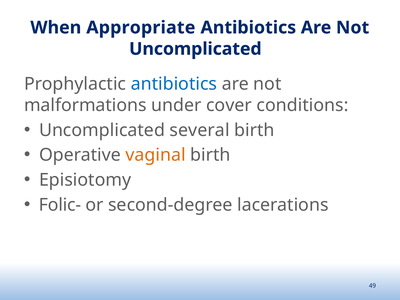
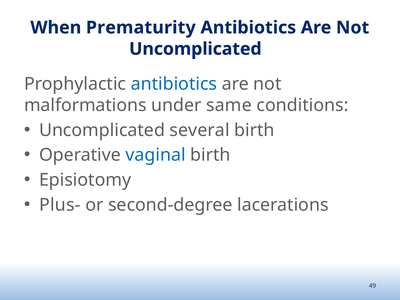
Appropriate: Appropriate -> Prematurity (141, 28)
cover: cover -> same (229, 105)
vaginal colour: orange -> blue (156, 155)
Folic-: Folic- -> Plus- (60, 205)
